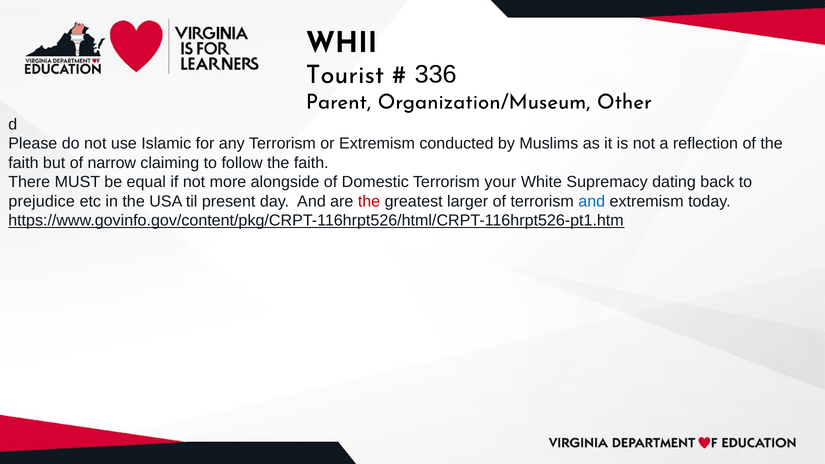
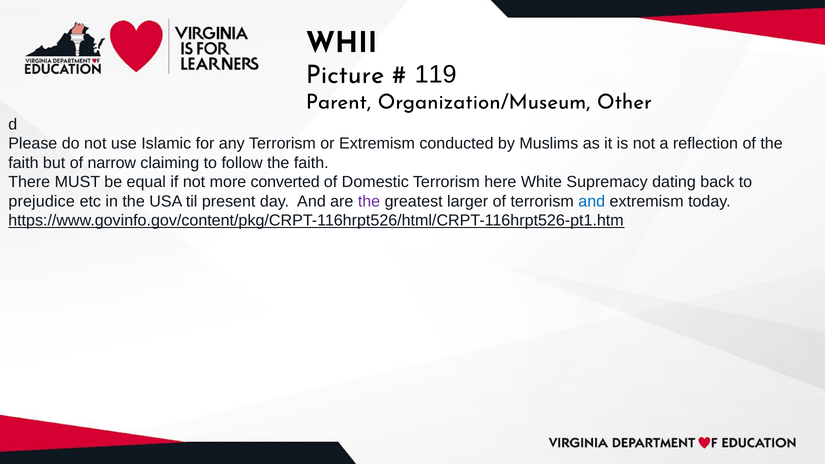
Tourist: Tourist -> Picture (345, 75)
336: 336 -> 119 (436, 75)
alongside: alongside -> converted (285, 182)
your: your -> here (500, 182)
the colour: red -> purple (369, 201)
